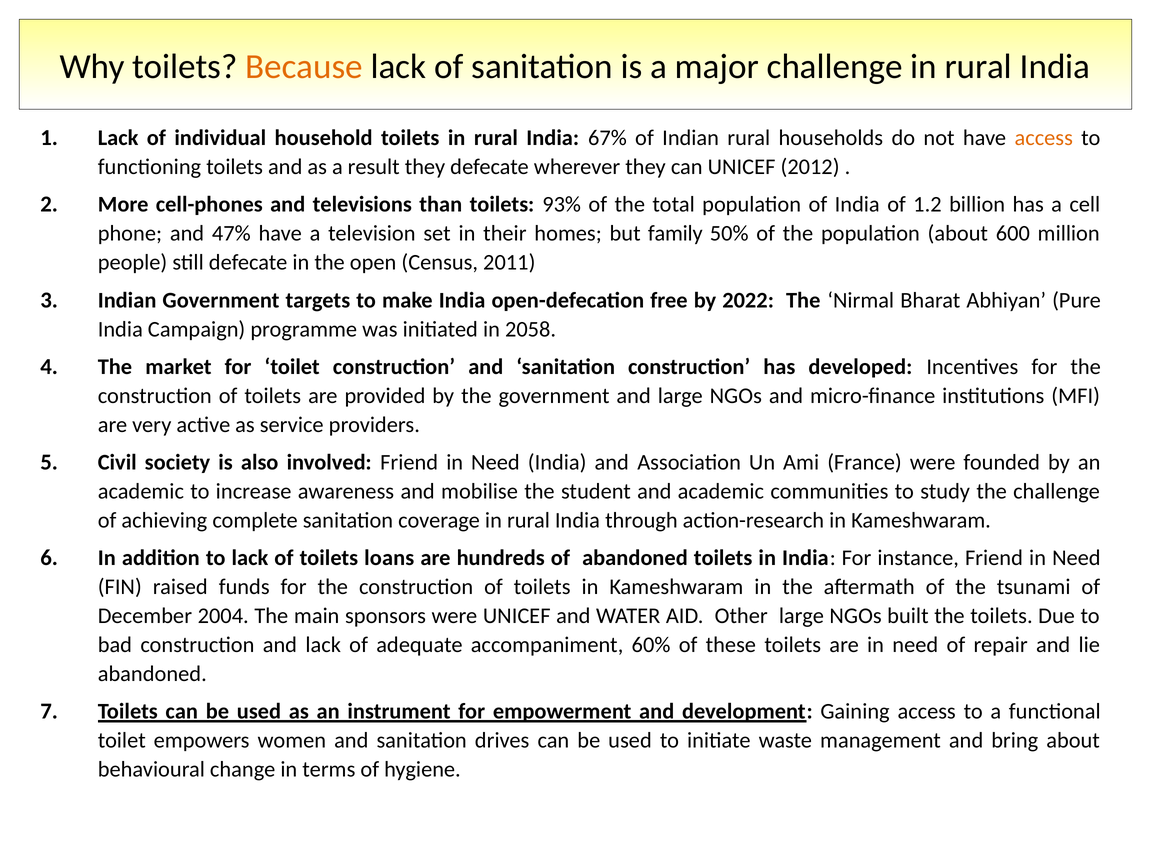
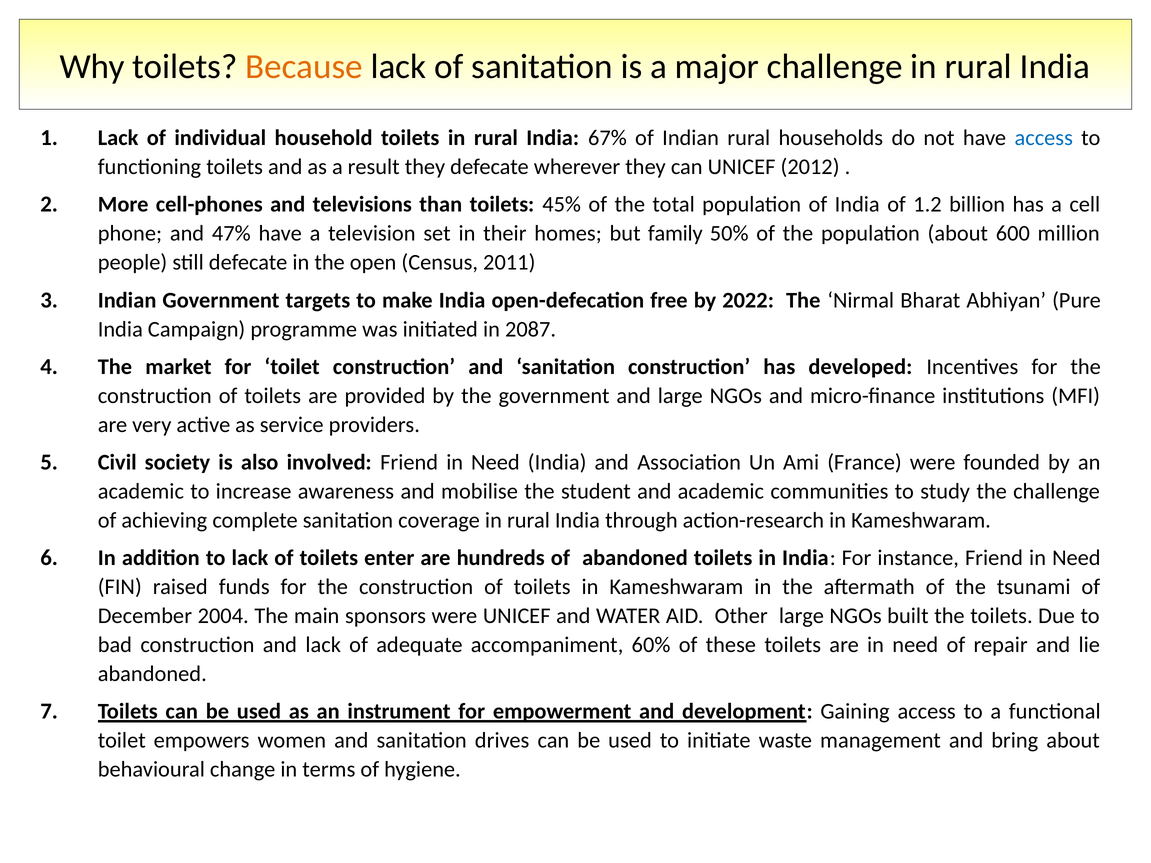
access colour: orange -> blue (1044, 138)
93%: 93% -> 45% (562, 205)
2058: 2058 -> 2087 (531, 329)
loans: loans -> enter (389, 558)
